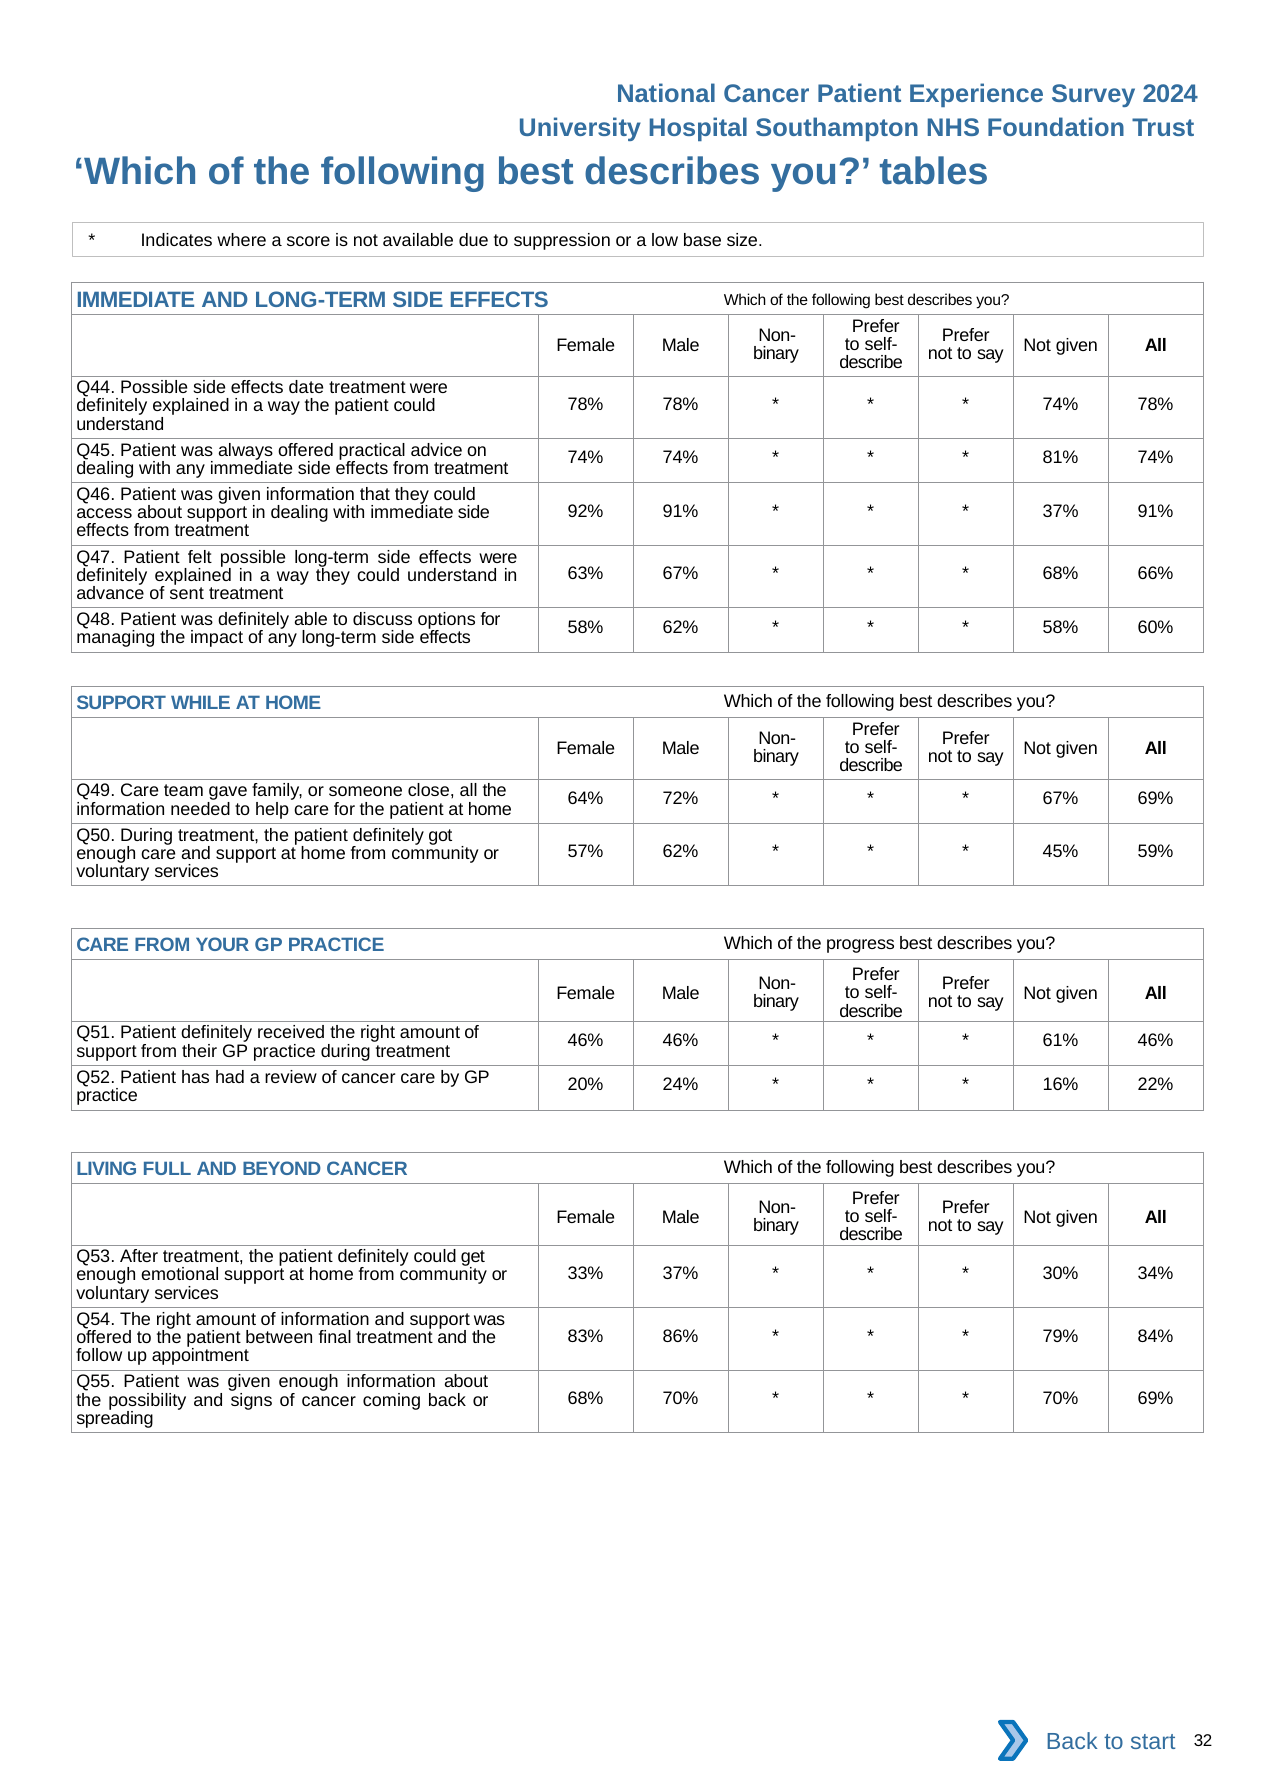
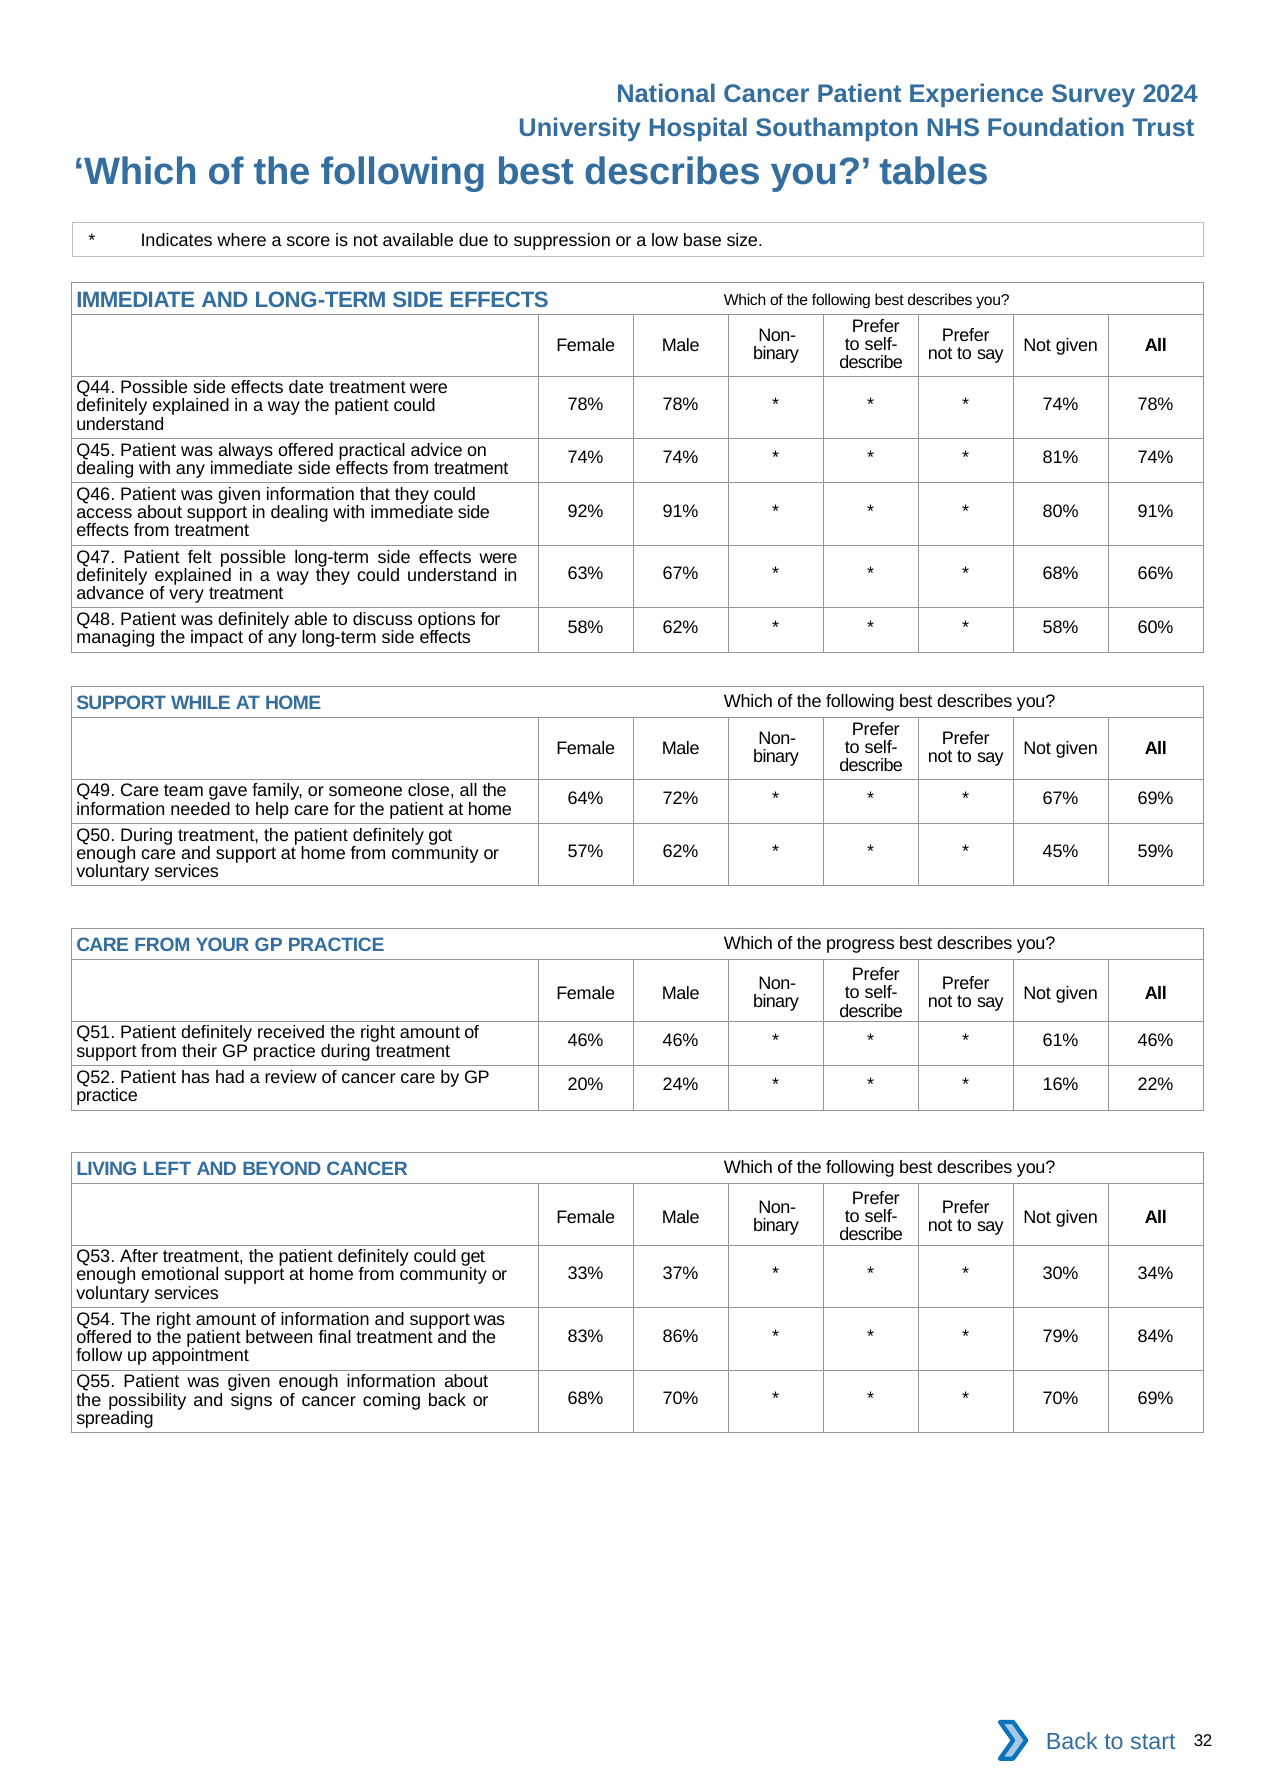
37%: 37% -> 80% (1061, 511)
sent: sent -> very (187, 593)
FULL: FULL -> LEFT (167, 1169)
